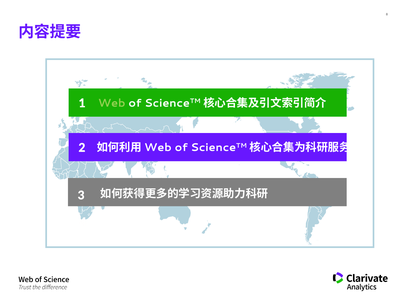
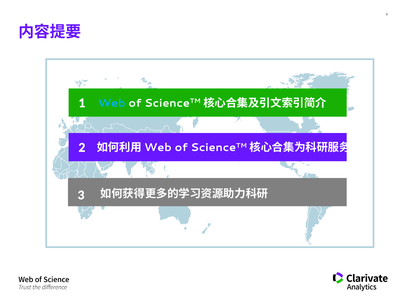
Web colour: light green -> light blue (112, 103)
